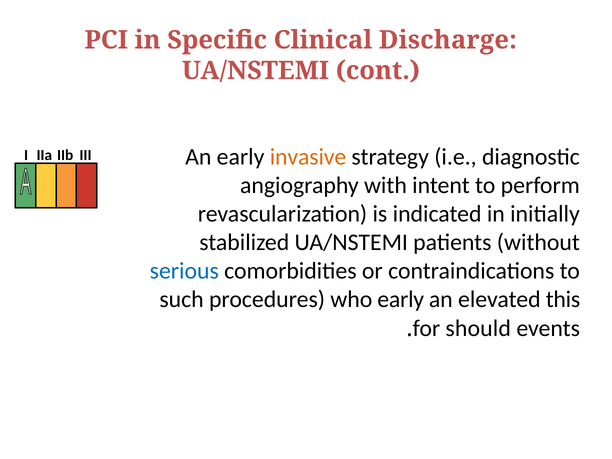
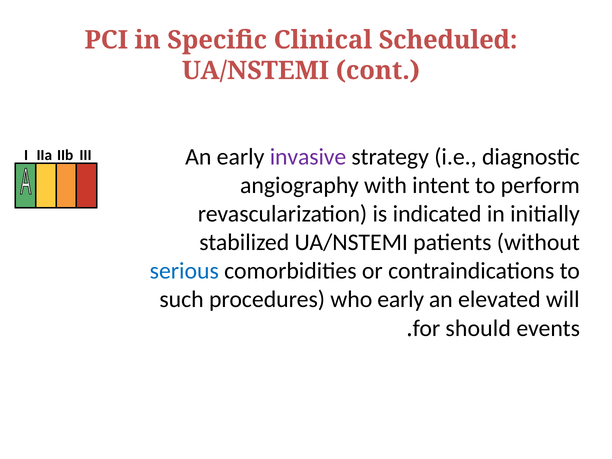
Discharge: Discharge -> Scheduled (448, 40)
invasive colour: orange -> purple (308, 157)
this: this -> will (563, 300)
